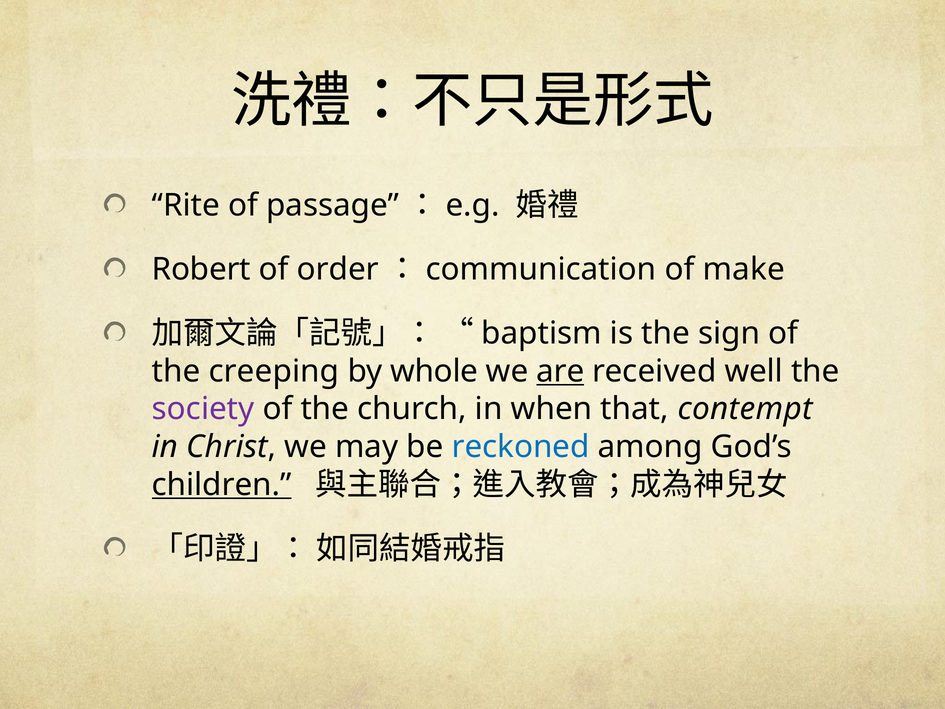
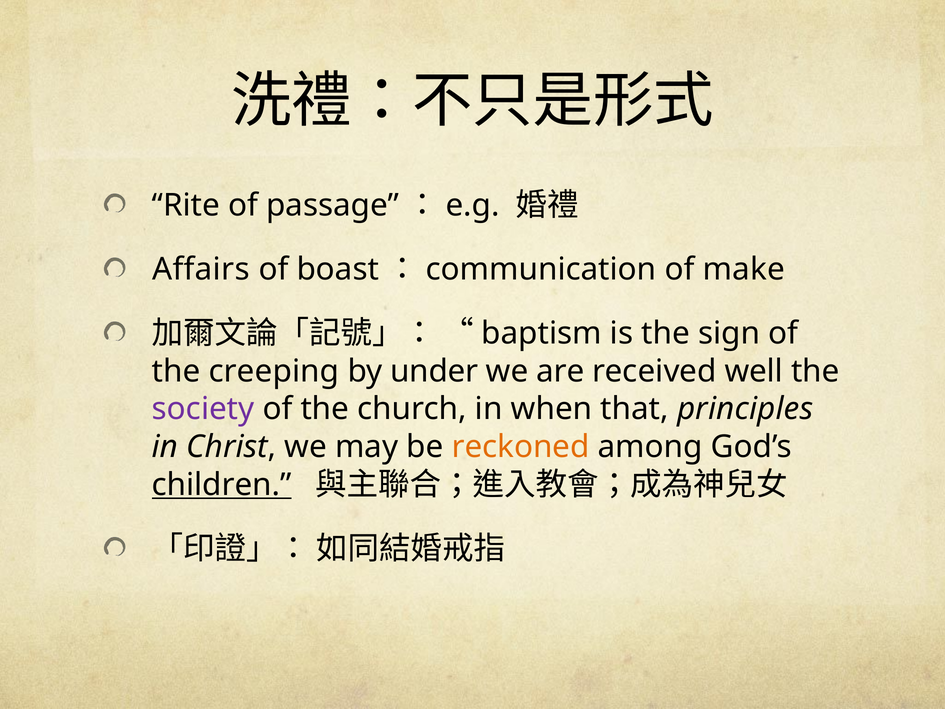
Robert: Robert -> Affairs (201, 269)
order: order -> boast (338, 269)
whole: whole -> under (434, 371)
are underline: present -> none (560, 371)
contempt: contempt -> principles (745, 409)
reckoned colour: blue -> orange (521, 447)
